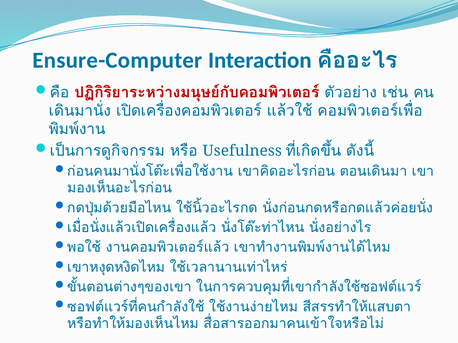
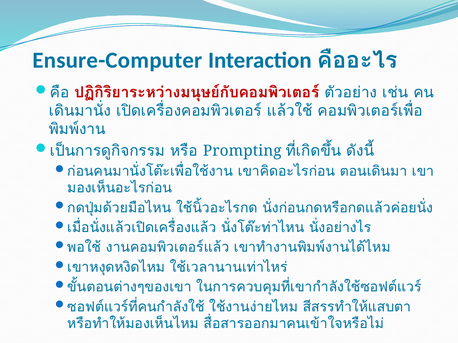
Usefulness: Usefulness -> Prompting (242, 151)
